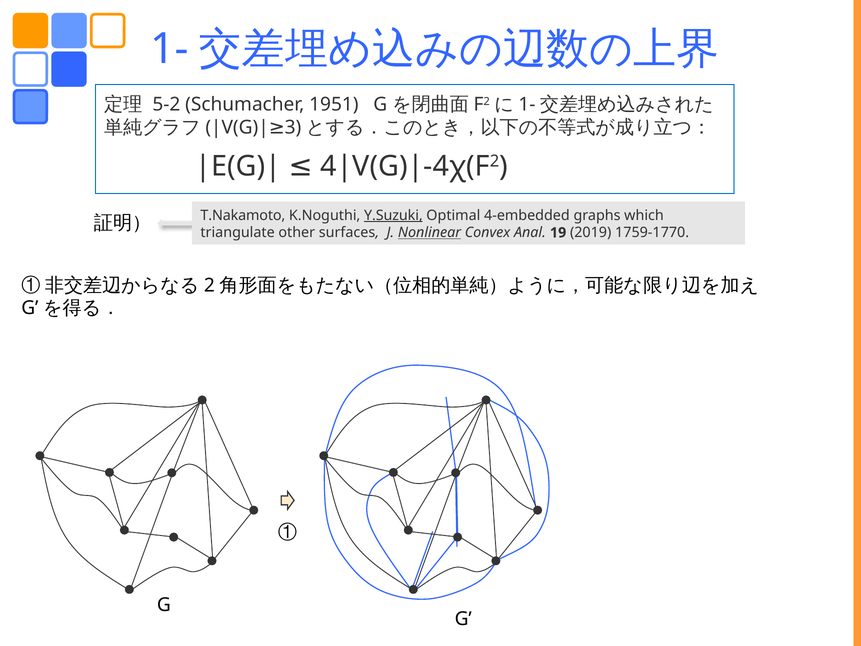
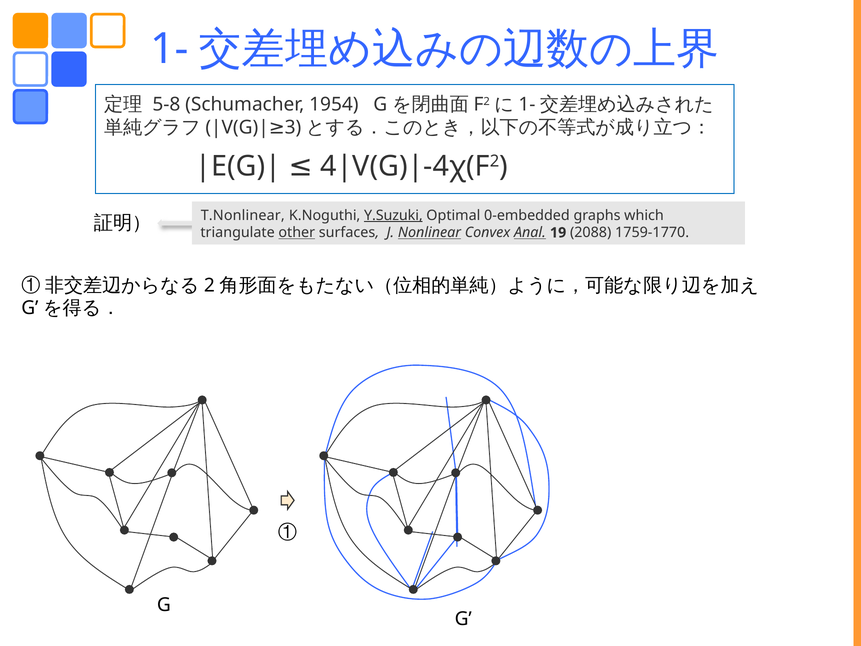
5-2: 5-2 -> 5-8 (166, 105)
1951: 1951 -> 1954 (334, 105)
T.Nakamoto: T.Nakamoto -> T.Nonlinear (243, 215)
4-embedded: 4-embedded -> 0-embedded (527, 215)
other underline: none -> present (297, 233)
Anal underline: none -> present (530, 233)
2019: 2019 -> 2088 (591, 233)
